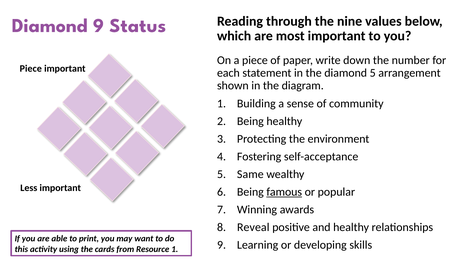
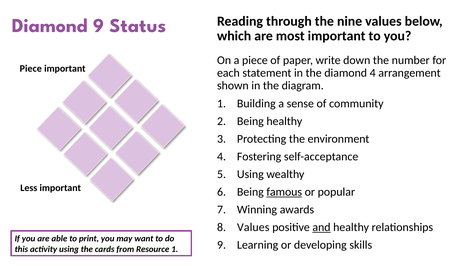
diamond 5: 5 -> 4 (373, 73)
Same: Same -> Using (250, 174)
Reveal: Reveal -> Values (253, 227)
and underline: none -> present (321, 227)
